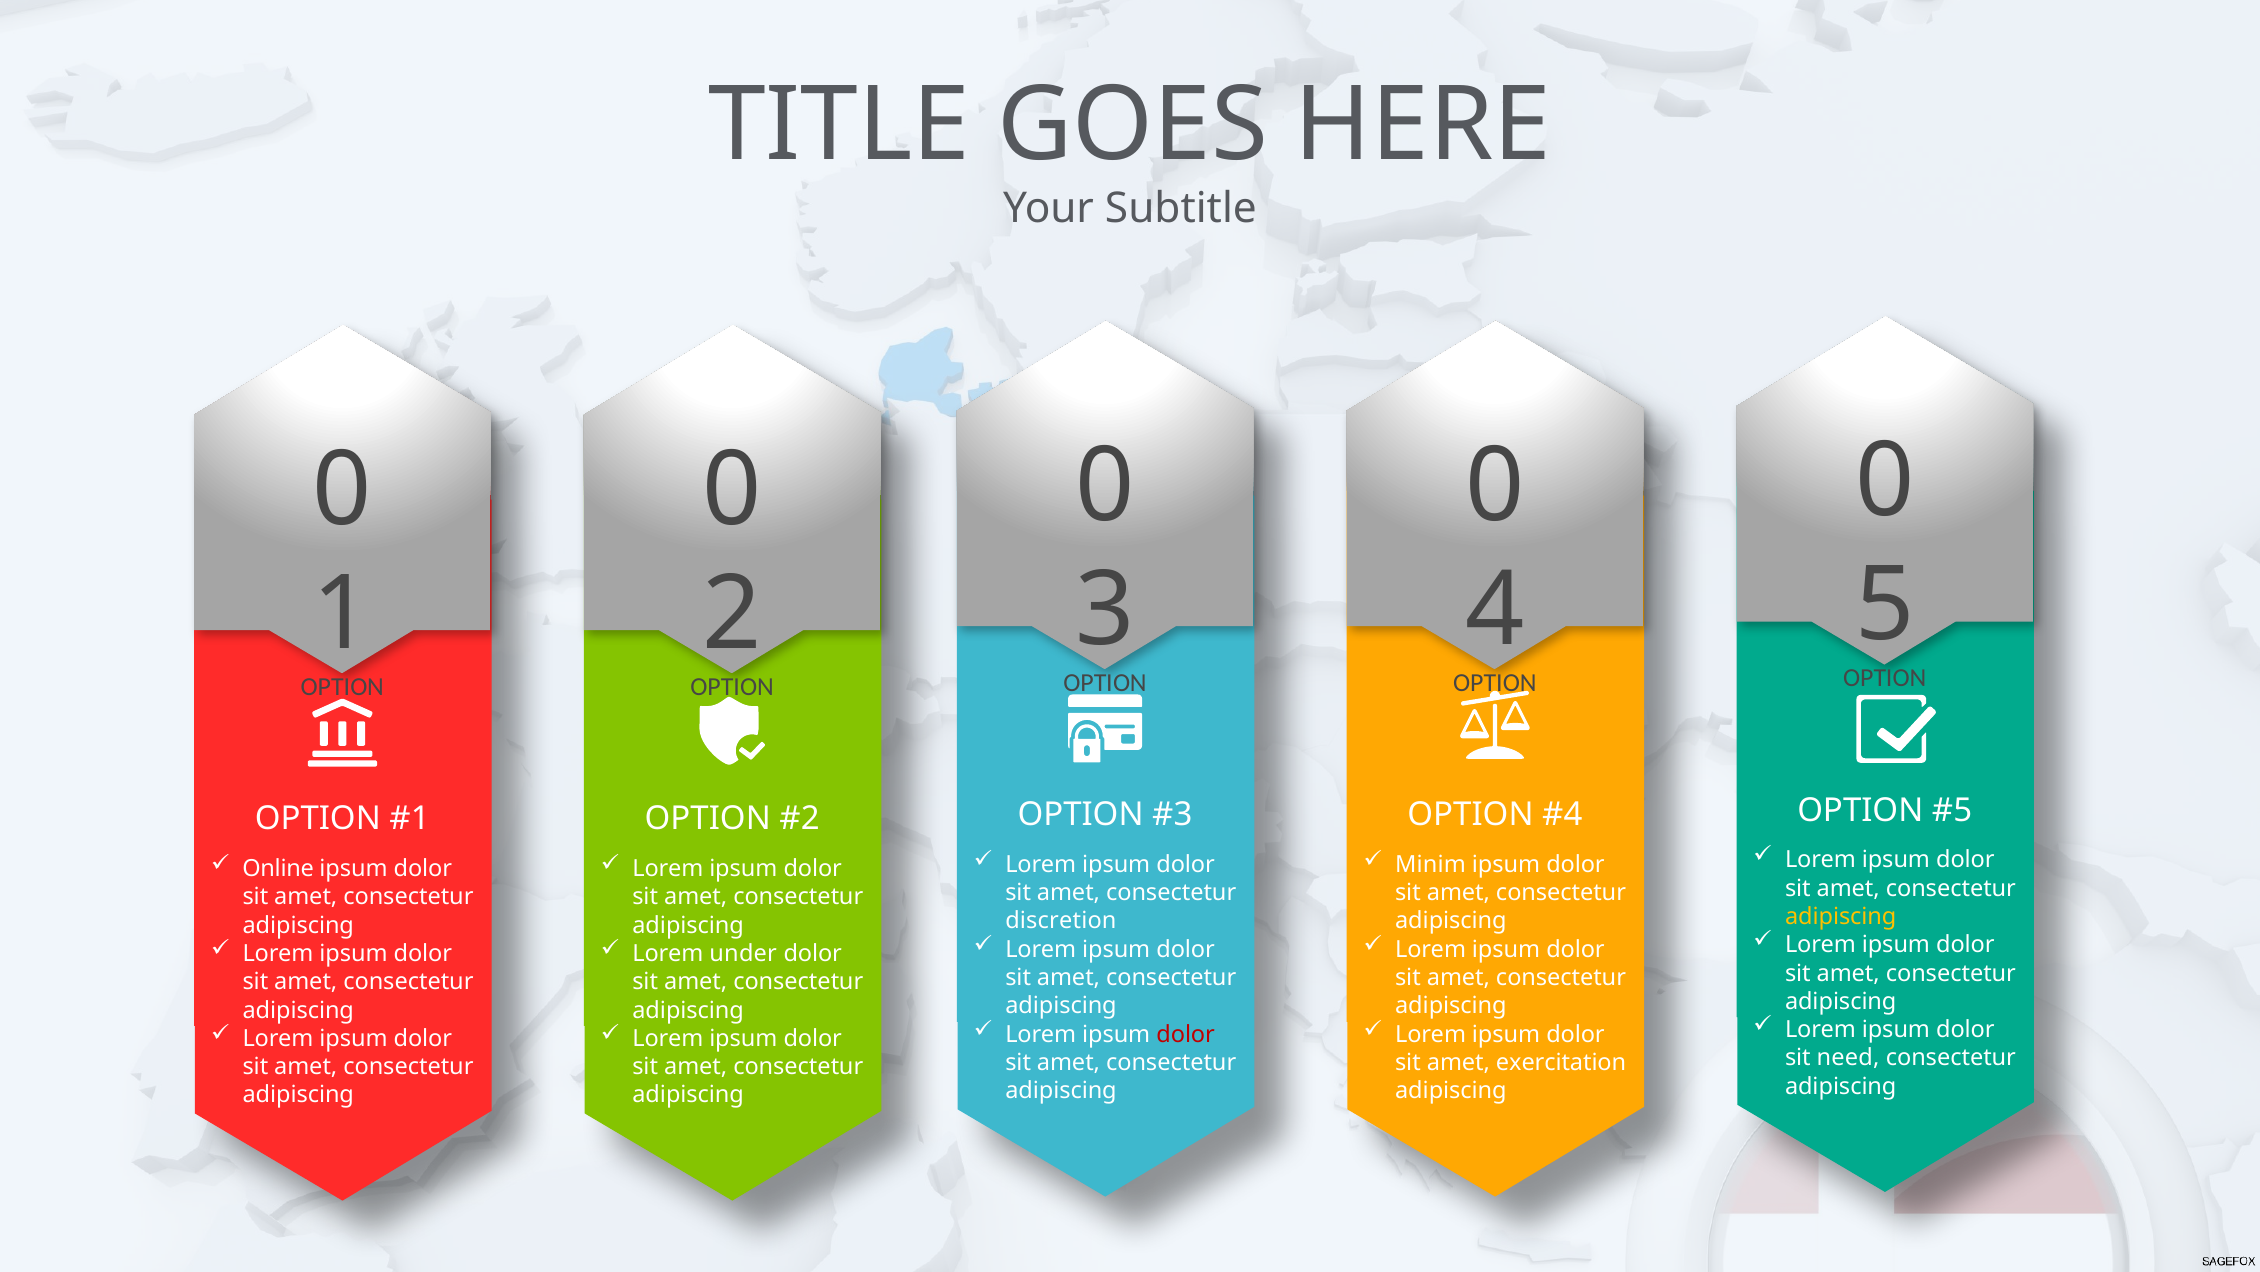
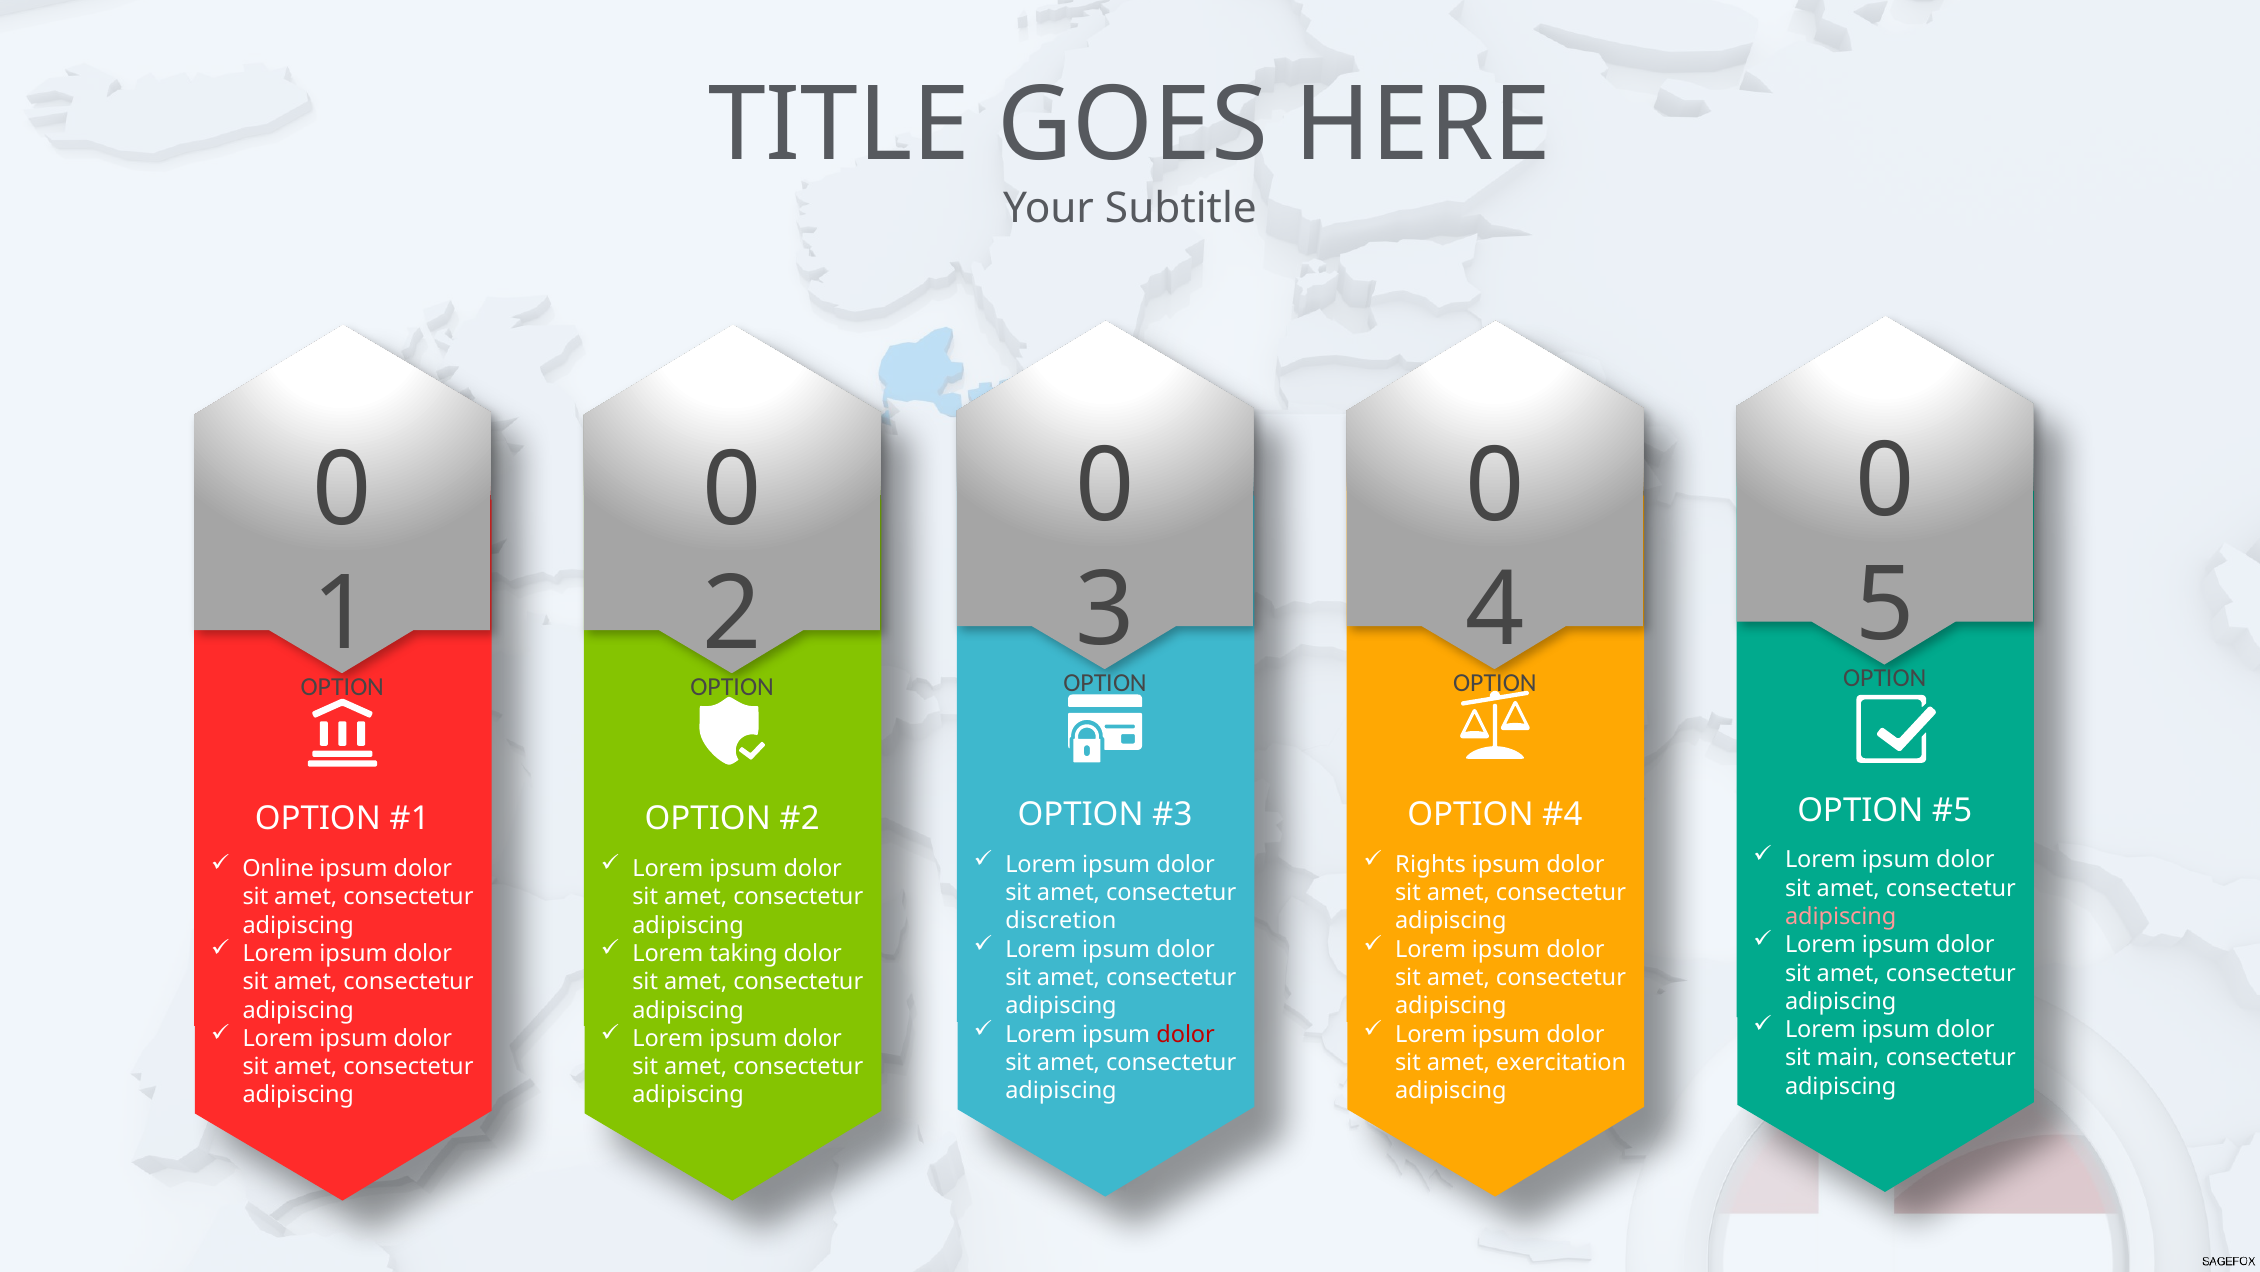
Minim: Minim -> Rights (1430, 864)
adipiscing colour: yellow -> pink (1841, 916)
under: under -> taking (743, 953)
need: need -> main (1848, 1058)
